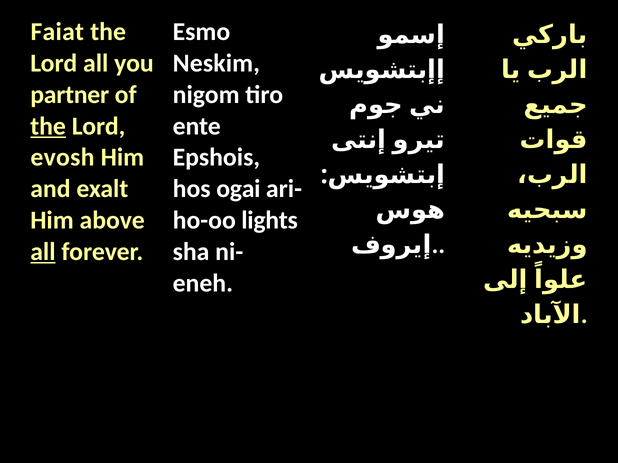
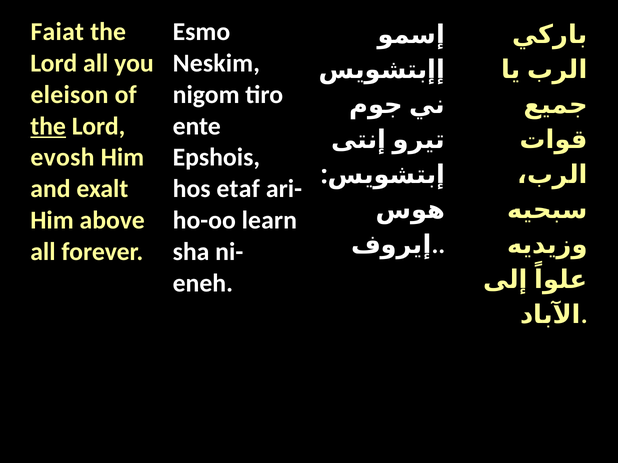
partner: partner -> eleison (69, 95)
ogai: ogai -> etaf (238, 189)
lights: lights -> learn (269, 220)
all underline: present -> none (43, 252)
